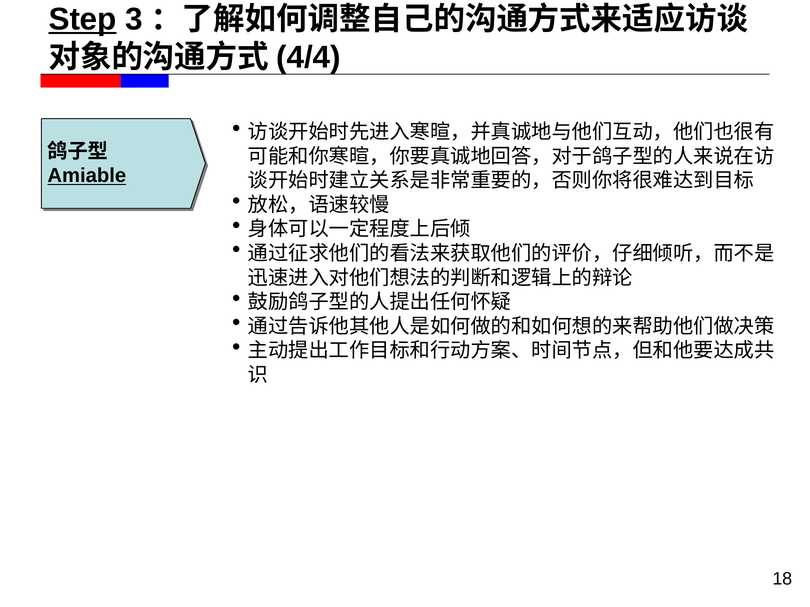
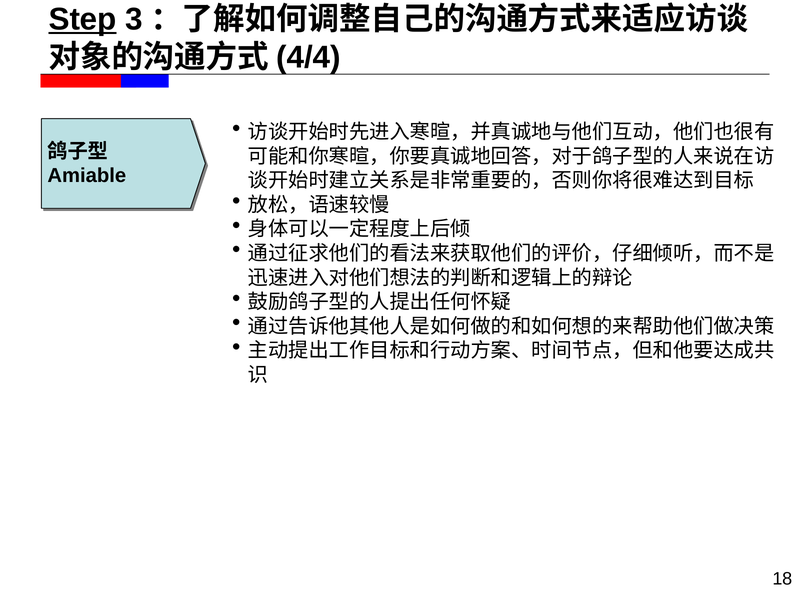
Amiable underline: present -> none (87, 176)
